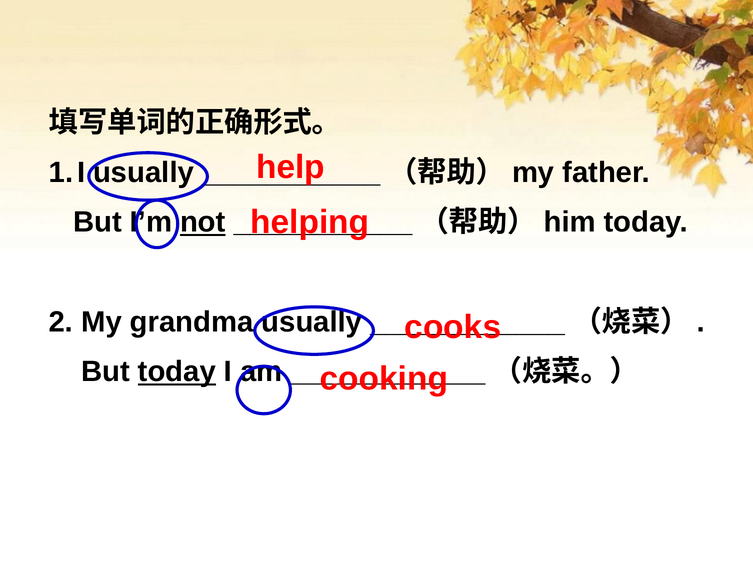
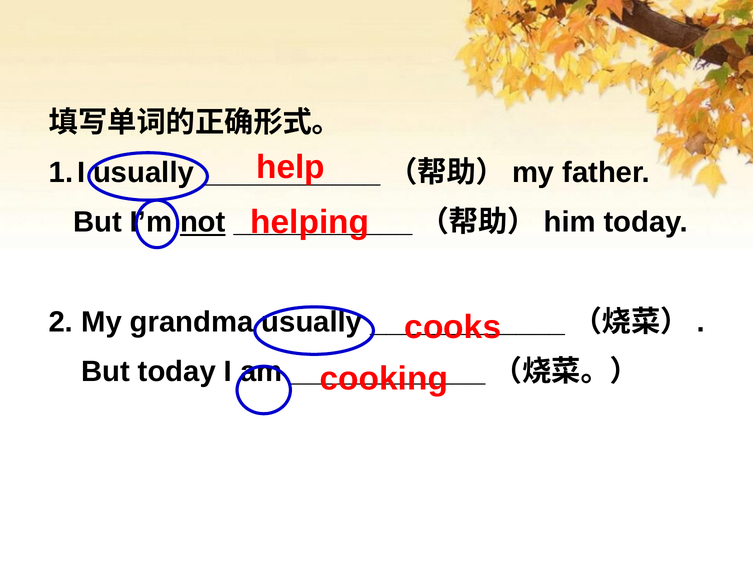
today underline: present -> none (177, 372)
